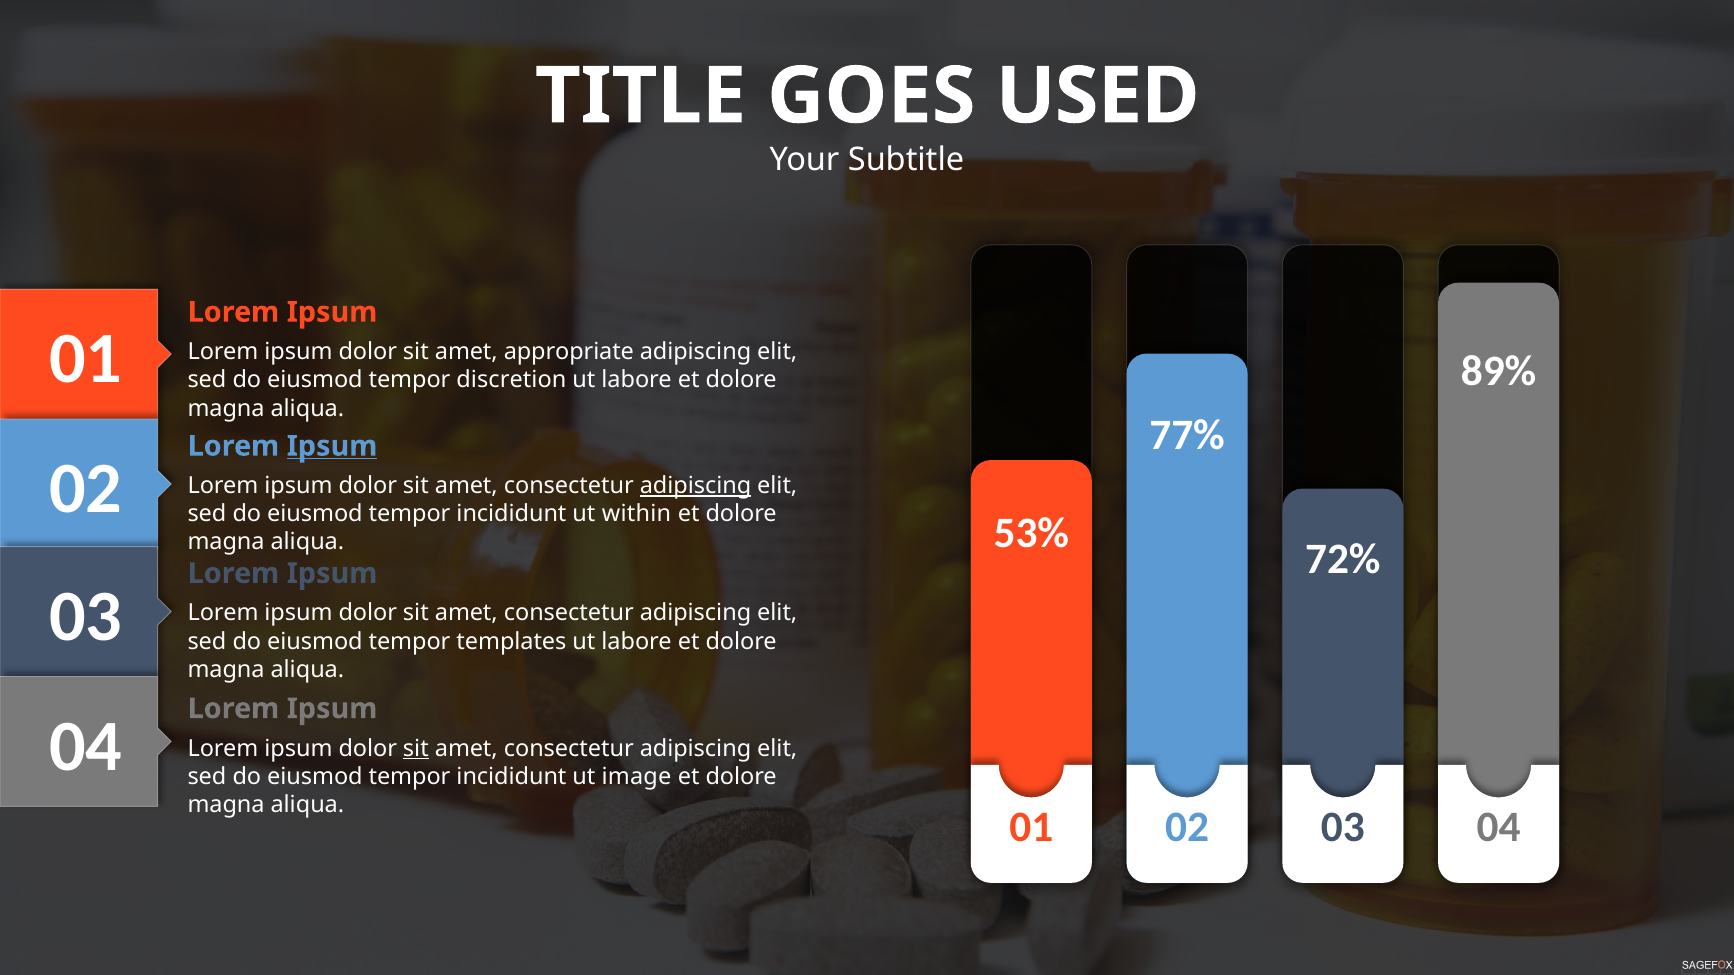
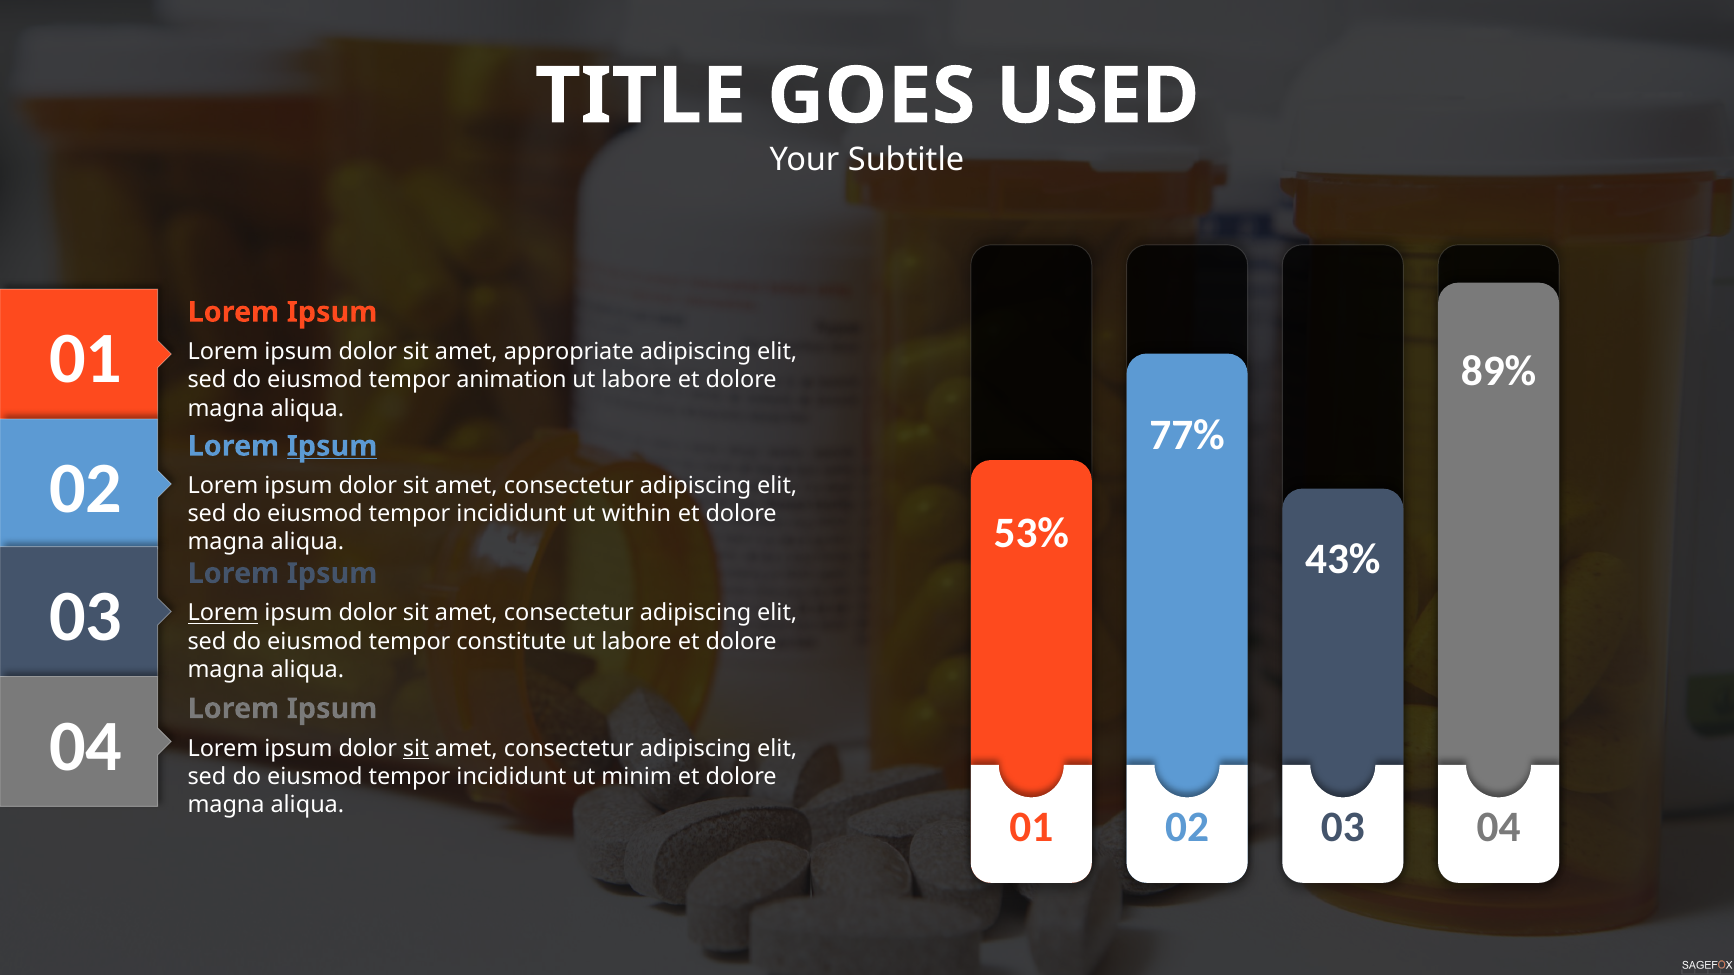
discretion: discretion -> animation (512, 380)
adipiscing underline: present -> none (696, 486)
72%: 72% -> 43% (1343, 559)
Lorem underline: none -> present (223, 613)
templates: templates -> constitute (511, 642)
image: image -> minim (637, 777)
